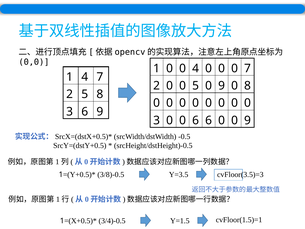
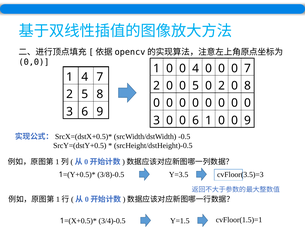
5 0 9: 9 -> 2 (222, 86)
6 6: 6 -> 1 (209, 120)
